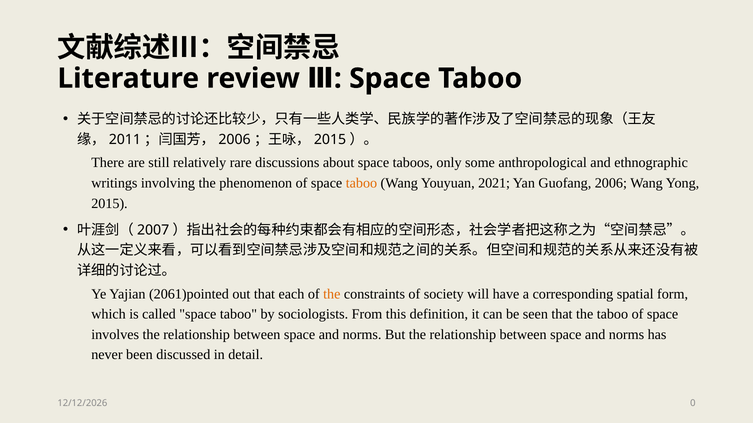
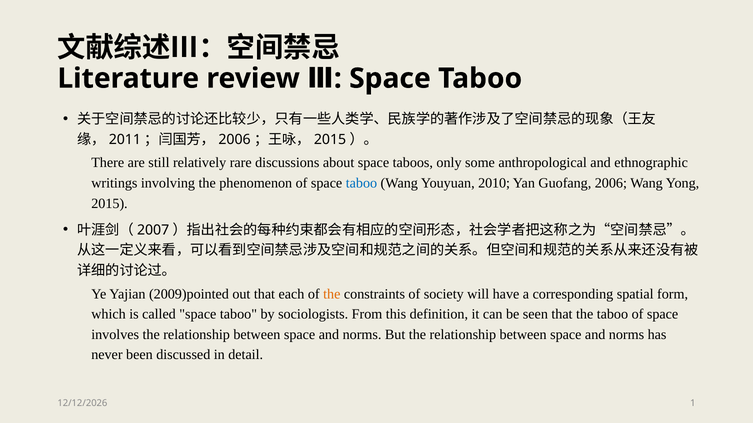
taboo colour: orange -> blue (361, 183)
2021: 2021 -> 2010 (494, 183)
2061)pointed: 2061)pointed -> 2009)pointed (189, 294)
0: 0 -> 1 (693, 404)
